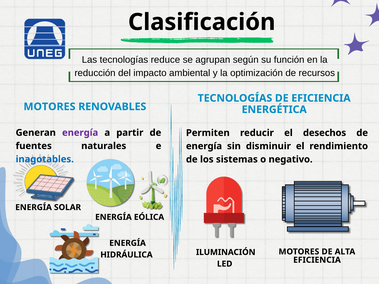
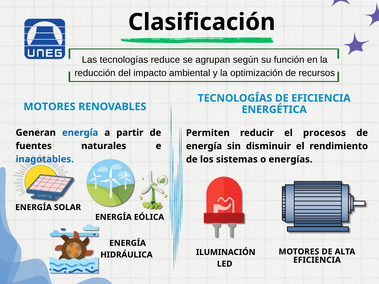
energía colour: purple -> blue (80, 133)
desechos: desechos -> procesos (324, 133)
negativo: negativo -> energías (291, 159)
